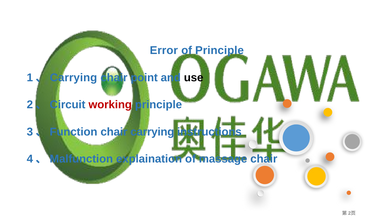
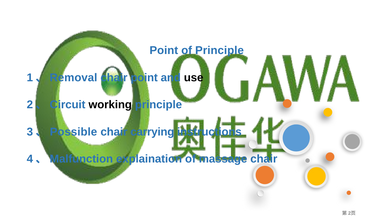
Error: Error -> Point (164, 50)
Carrying: Carrying -> Removal (73, 78)
working colour: red -> black (110, 105)
Function: Function -> Possible (73, 132)
